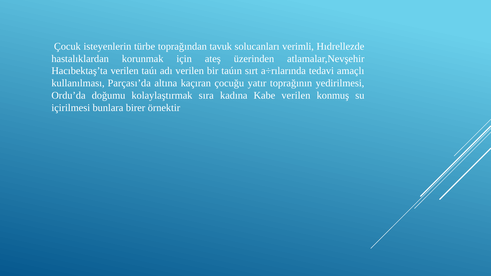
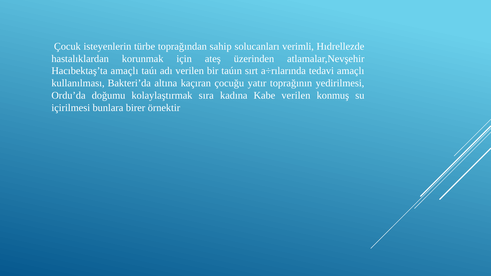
tavuk: tavuk -> sahip (221, 46)
Hacıbektaş’ta verilen: verilen -> amaçlı (124, 71)
Parçası’da: Parçası’da -> Bakteri’da (129, 83)
